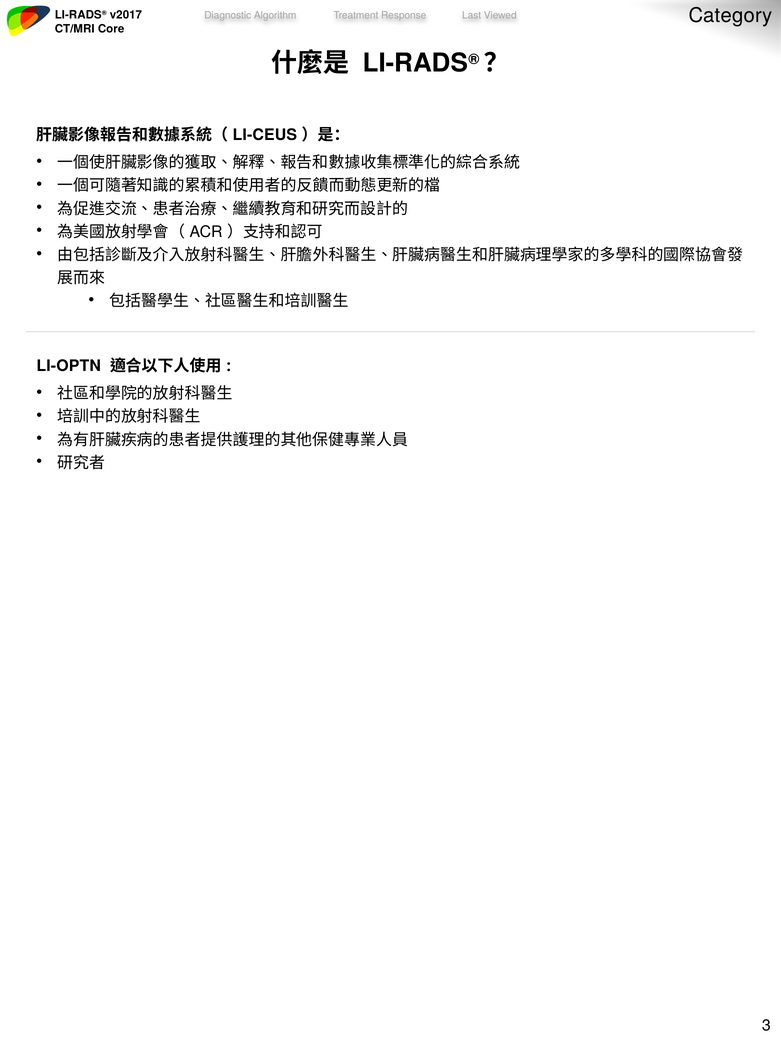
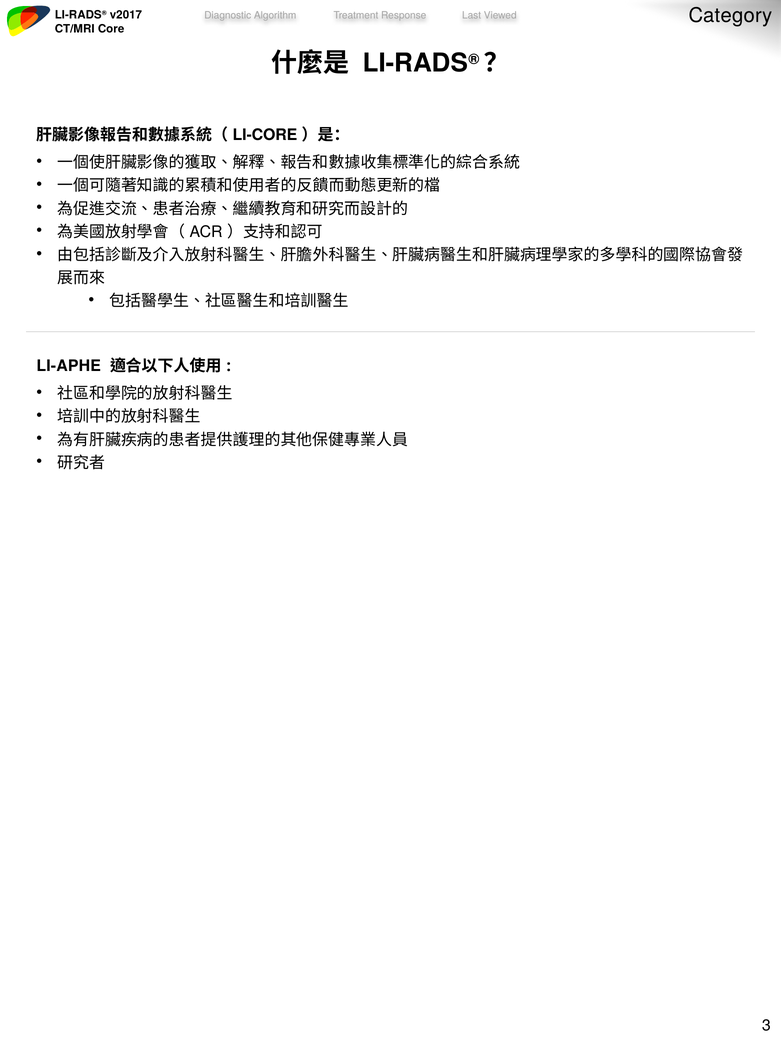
LI-CEUS: LI-CEUS -> LI-CORE (265, 135)
LI-OPTN: LI-OPTN -> LI-APHE (69, 366)
